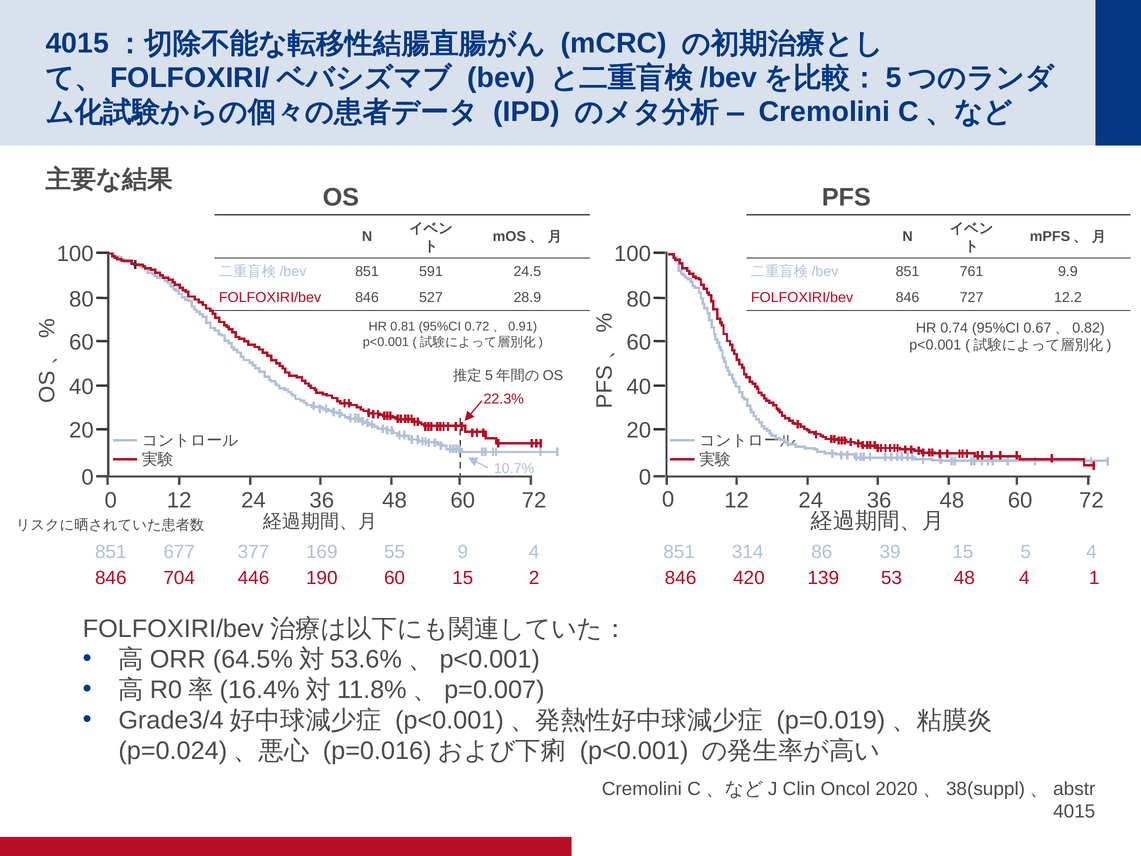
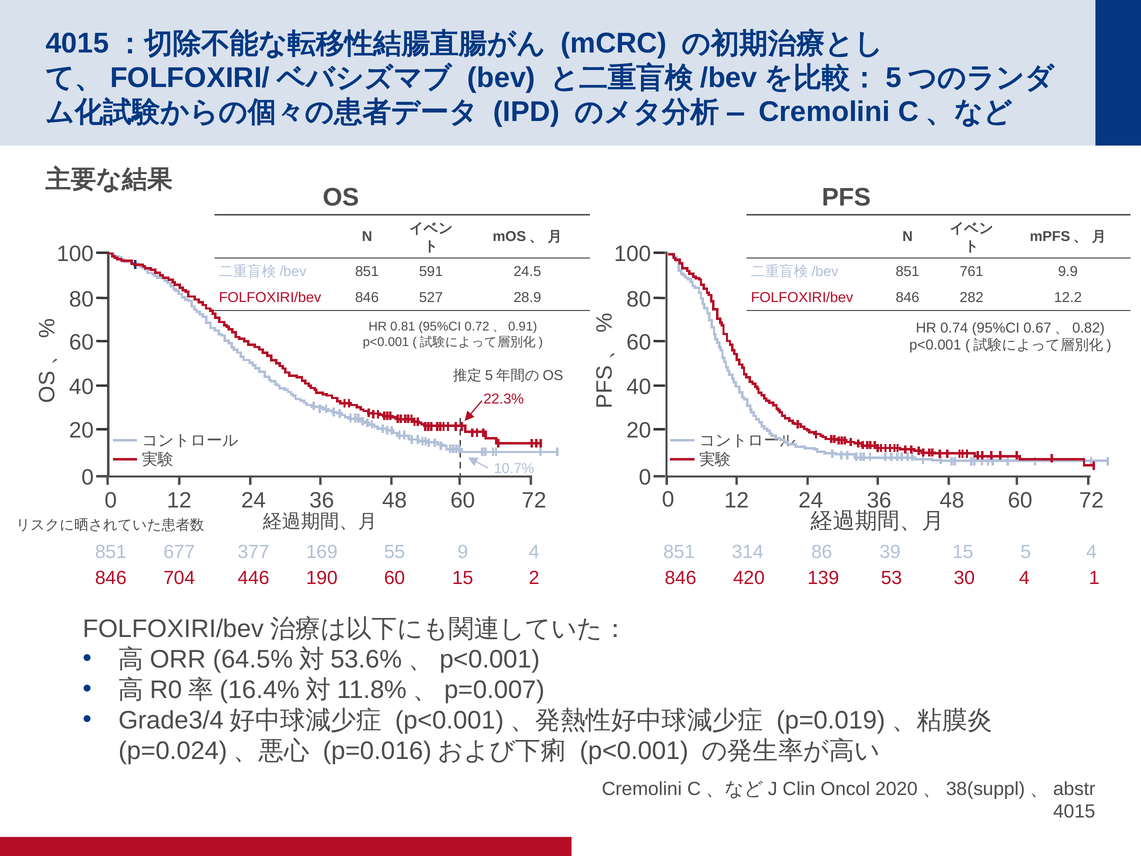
727: 727 -> 282 (972, 297)
53 48: 48 -> 30 (964, 578)
